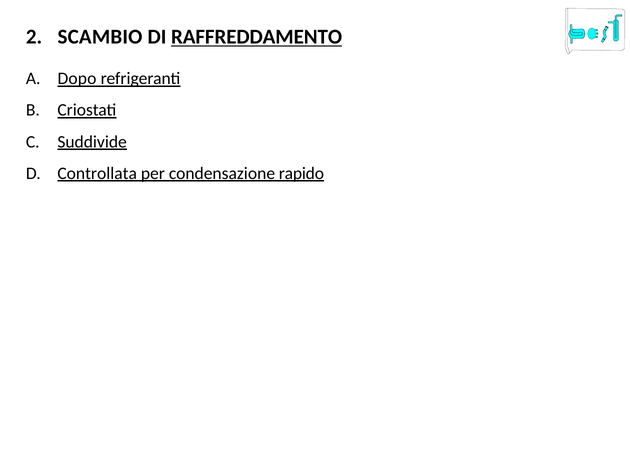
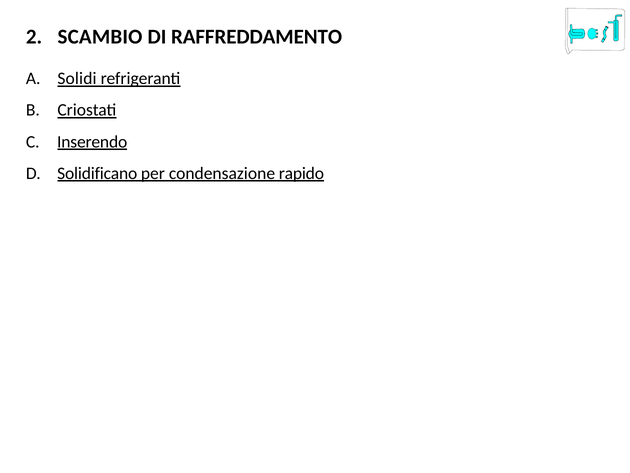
RAFFREDDAMENTO underline: present -> none (257, 37)
Dopo: Dopo -> Solidi (77, 79)
Suddivide: Suddivide -> Inserendo (92, 142)
Controllata: Controllata -> Solidificano (97, 173)
